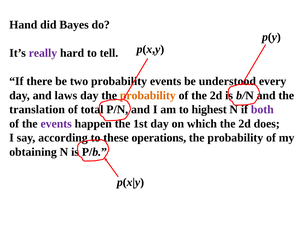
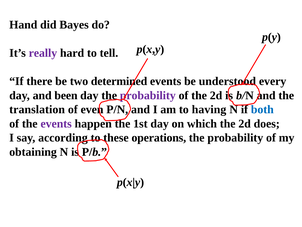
two probability: probability -> determined (119, 81)
laws: laws -> been (66, 95)
probability colour: orange -> purple (148, 95)
total: total -> even (92, 109)
highest: highest -> having (209, 109)
both colour: purple -> blue (262, 109)
